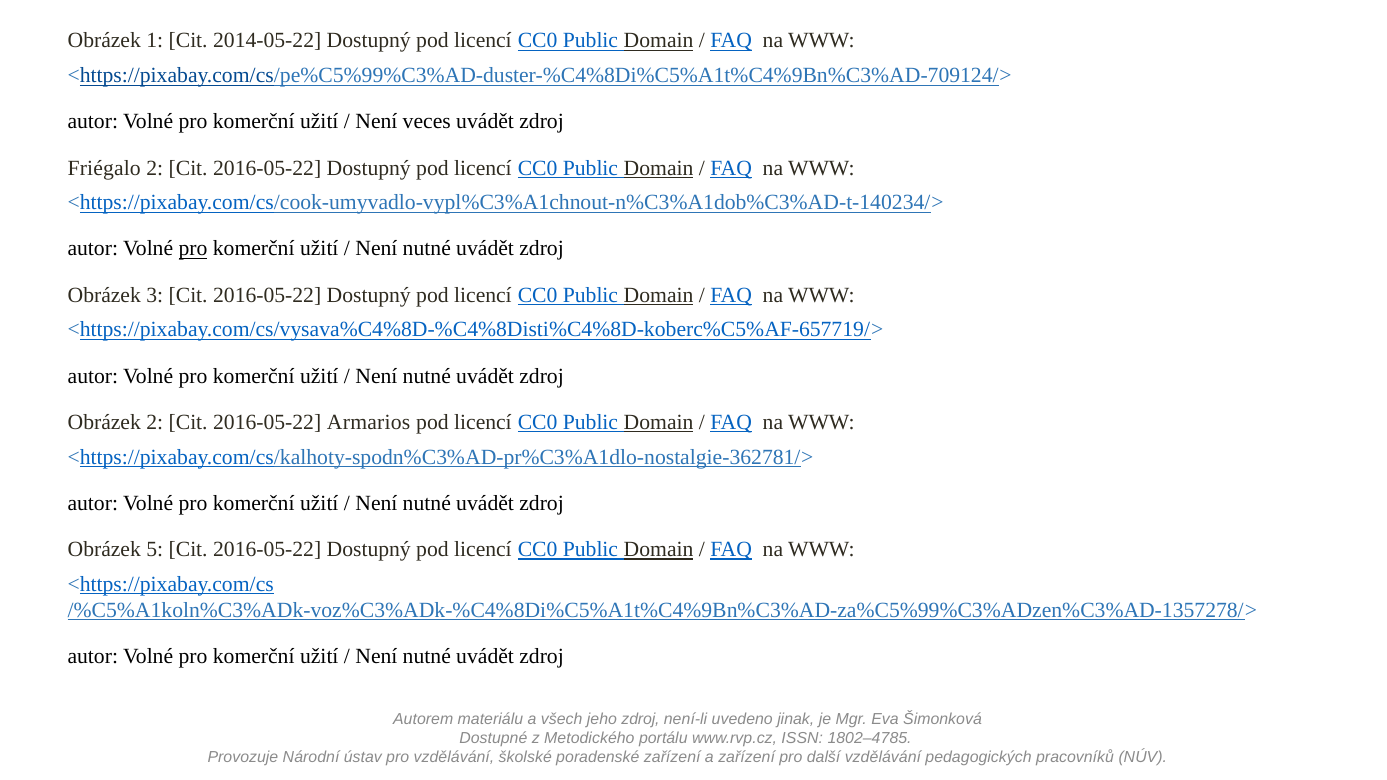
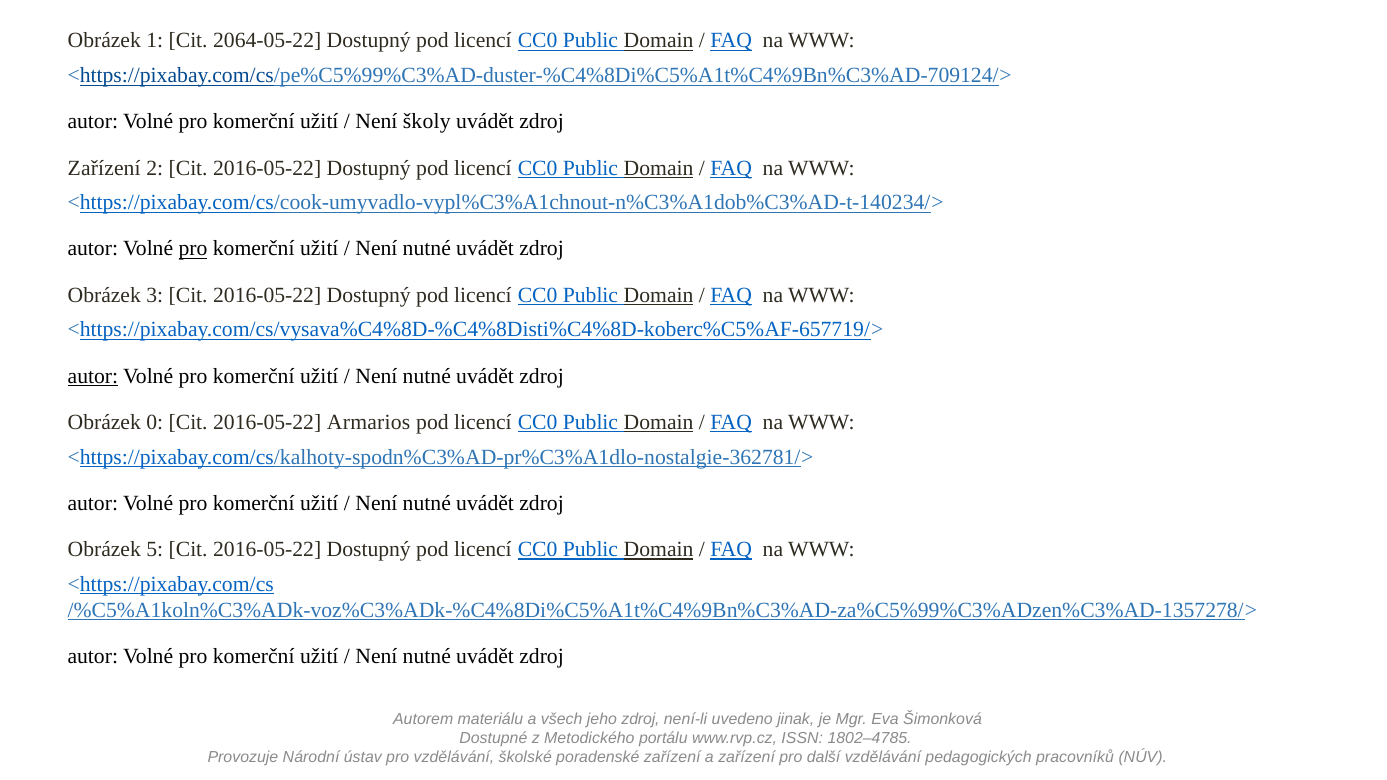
2014-05-22: 2014-05-22 -> 2064-05-22 (267, 41)
veces: veces -> školy (427, 122)
Friégalo: Friégalo -> Zařízení (104, 168)
autor underline: none -> present (93, 376)
Obrázek 2: 2 -> 0 (155, 422)
